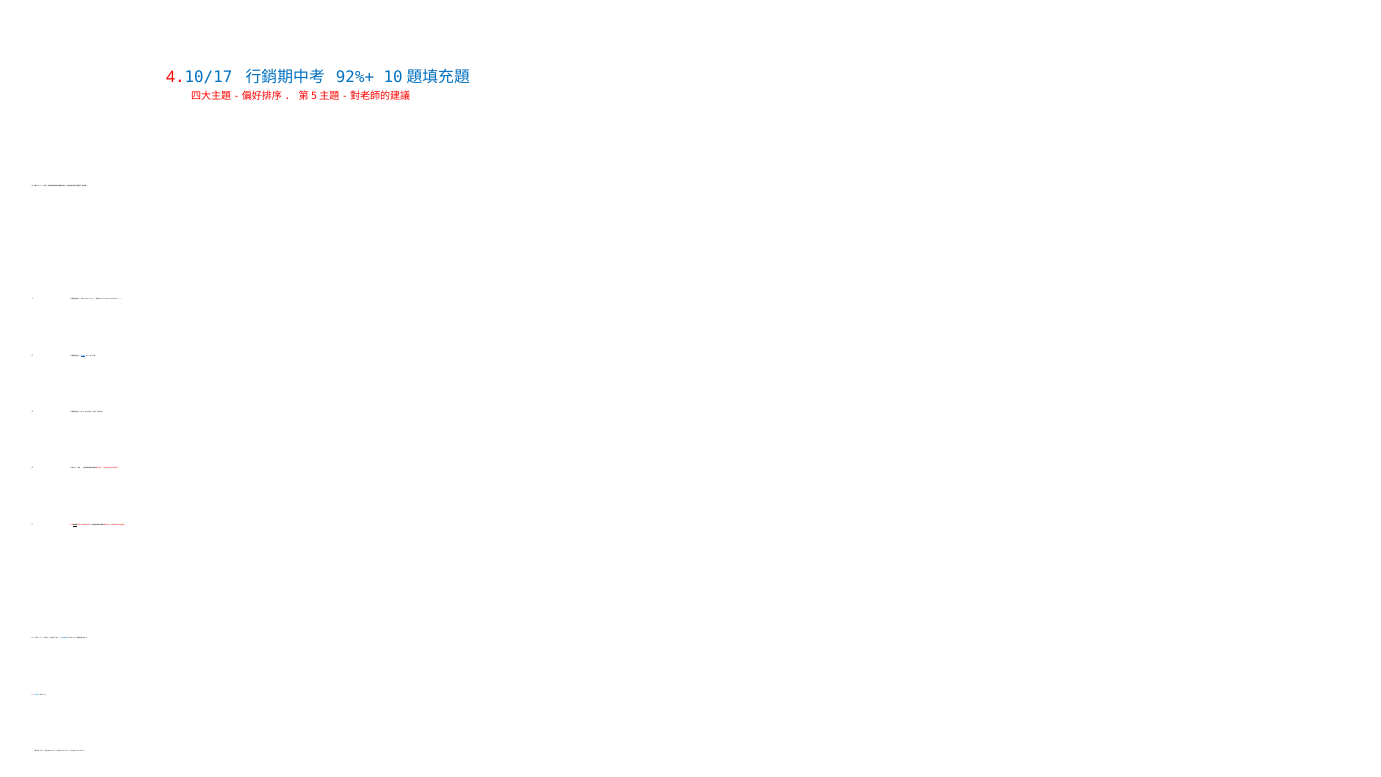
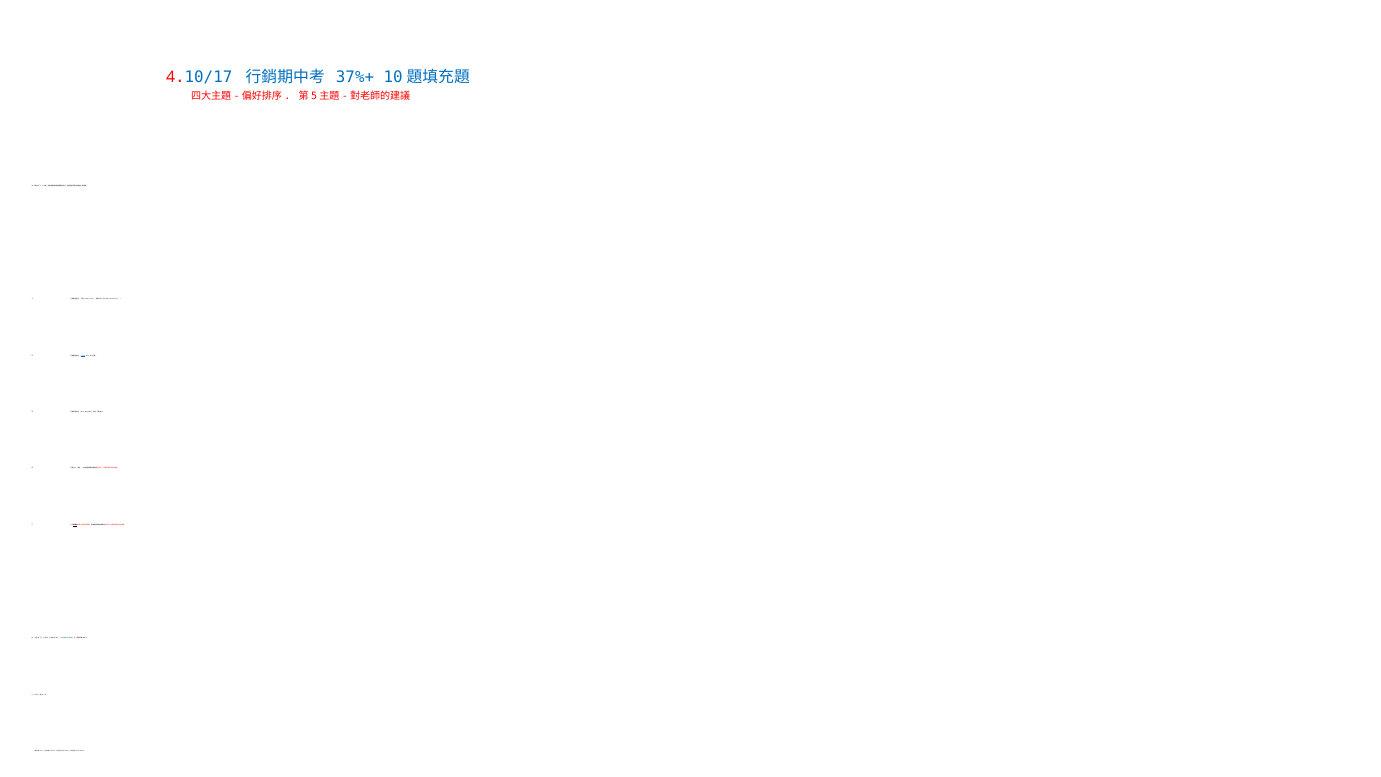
92%+: 92%+ -> 37%+ (355, 78)
